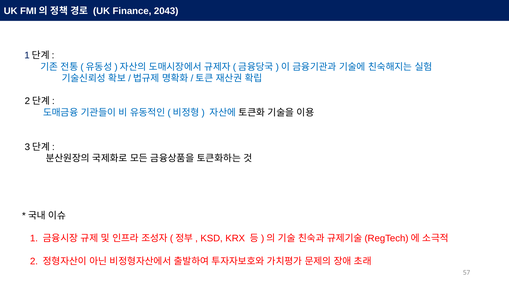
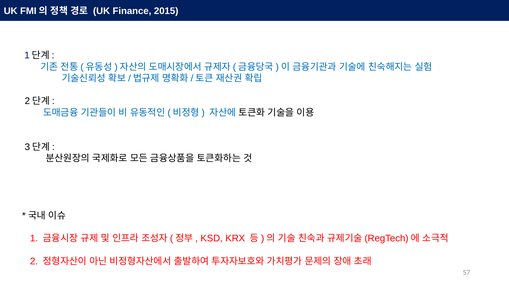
2043: 2043 -> 2015 (166, 11)
